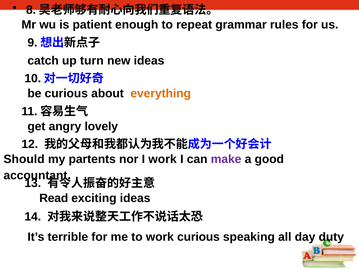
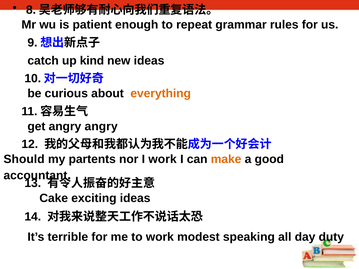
turn: turn -> kind (92, 61)
angry lovely: lovely -> angry (101, 126)
make colour: purple -> orange (226, 159)
Read: Read -> Cake (54, 198)
work curious: curious -> modest (198, 237)
